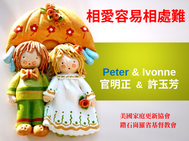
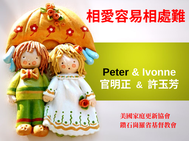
Peter colour: blue -> black (116, 73)
